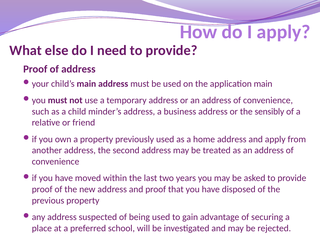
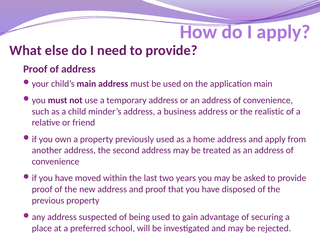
sensibly: sensibly -> realistic (269, 111)
